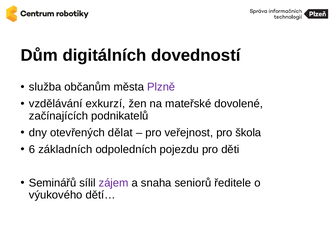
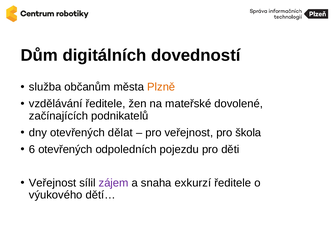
Plzně colour: purple -> orange (161, 87)
vzdělávání exkurzí: exkurzí -> ředitele (105, 104)
6 základních: základních -> otevřených (65, 149)
Seminářů: Seminářů -> Veřejnost (53, 183)
seniorů: seniorů -> exkurzí (193, 183)
